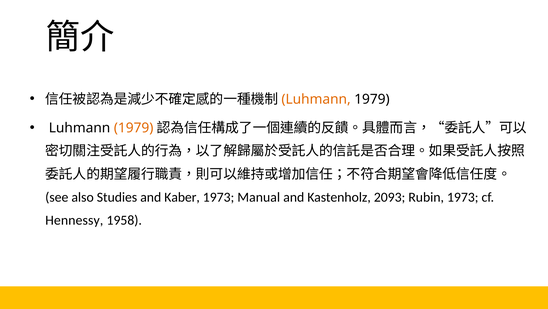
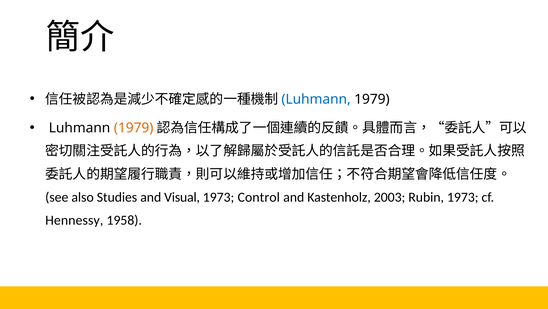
Luhmann colour: orange -> blue (316, 99)
Kaber: Kaber -> Visual (182, 197)
Manual: Manual -> Control (259, 197)
2093: 2093 -> 2003 (390, 197)
